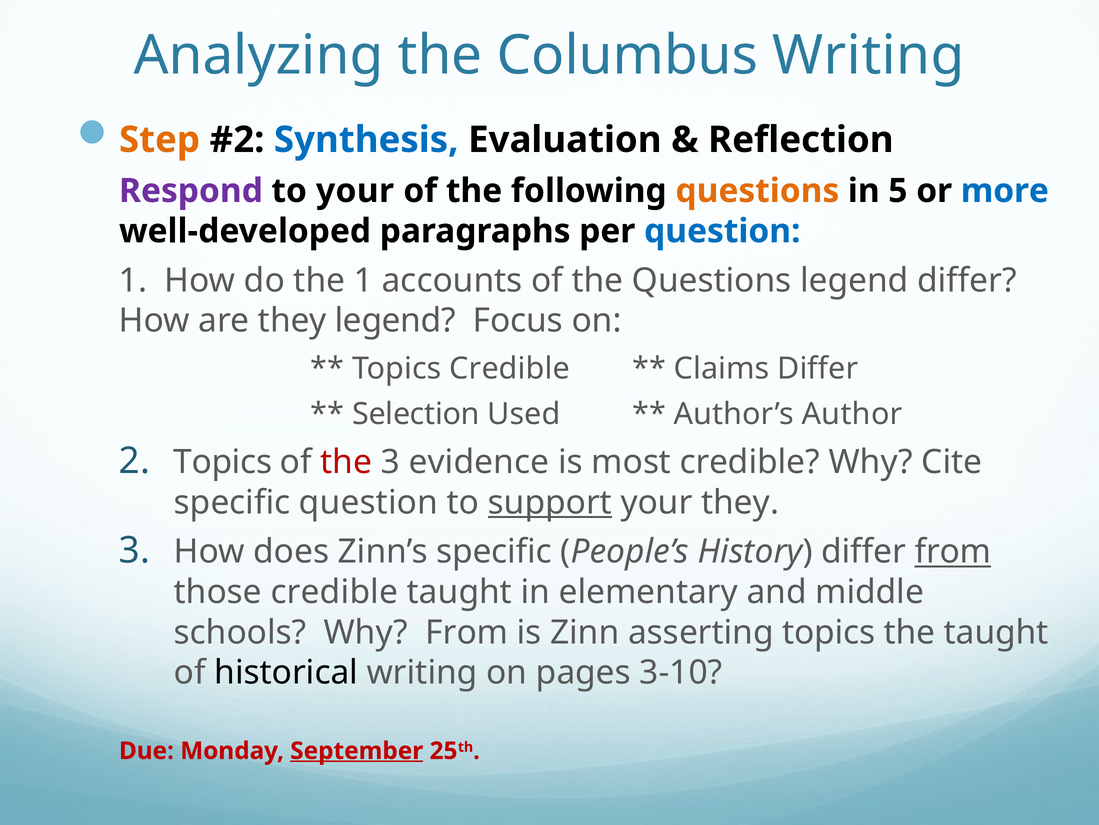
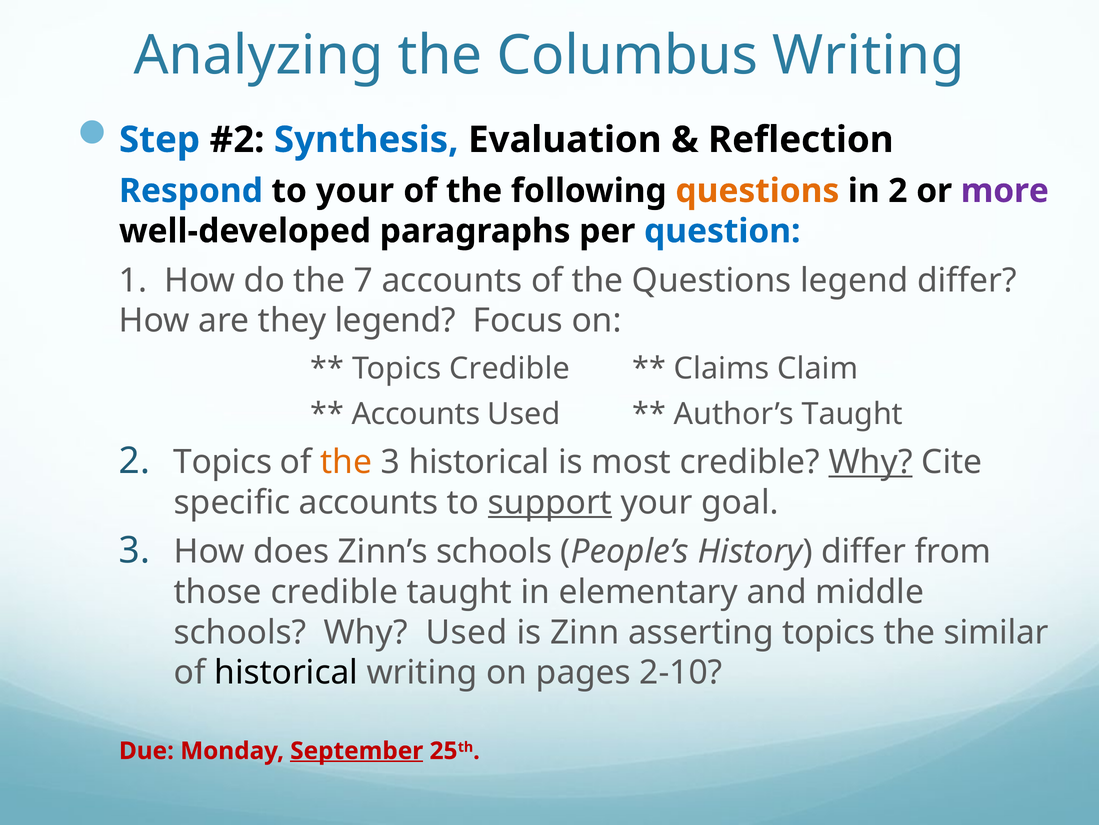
Step colour: orange -> blue (160, 140)
Respond colour: purple -> blue (191, 191)
in 5: 5 -> 2 (898, 191)
more colour: blue -> purple (1005, 191)
the 1: 1 -> 7 (363, 280)
Claims Differ: Differ -> Claim (818, 368)
Selection: Selection -> Accounts (416, 414)
Author’s Author: Author -> Taught (852, 414)
the colour: red -> orange (346, 462)
3 evidence: evidence -> historical (479, 462)
Why underline: none -> present (871, 462)
specific question: question -> accounts (369, 502)
your they: they -> goal (740, 502)
Zinn’s specific: specific -> schools (494, 551)
from underline: present -> none (953, 551)
Why From: From -> Used (467, 632)
the taught: taught -> similar (996, 632)
3-10: 3-10 -> 2-10 (681, 672)
